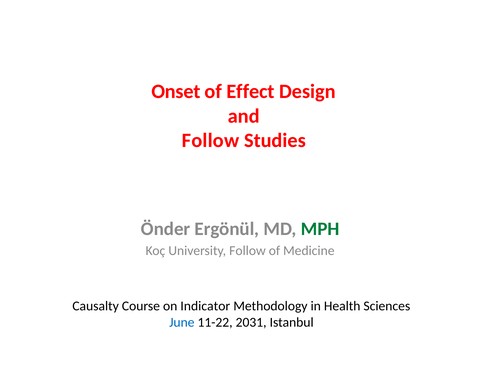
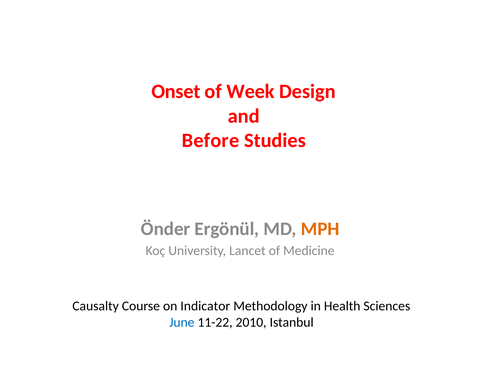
Effect: Effect -> Week (251, 92)
Follow: Follow -> Before (211, 140)
MPH colour: green -> orange (320, 229)
University Follow: Follow -> Lancet (247, 251)
2031: 2031 -> 2010 (251, 322)
